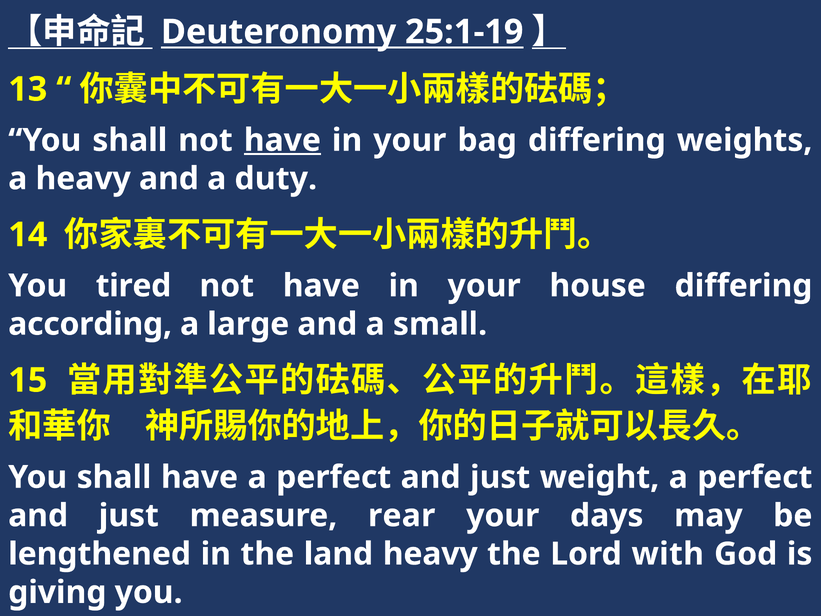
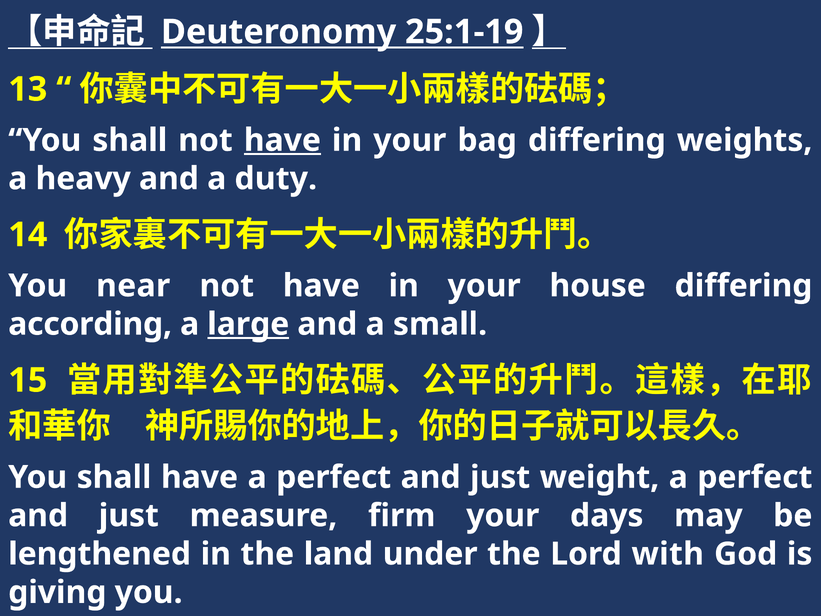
tired: tired -> near (133, 286)
large underline: none -> present (248, 324)
rear: rear -> firm (402, 515)
land heavy: heavy -> under (430, 554)
